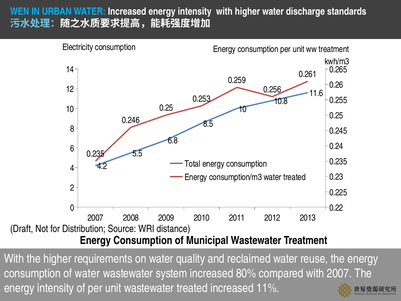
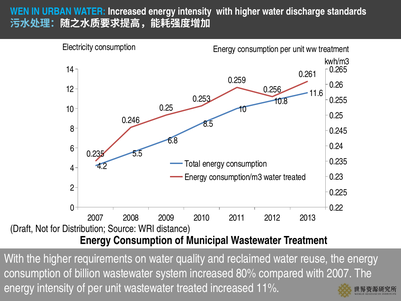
of water: water -> billion (87, 273)
